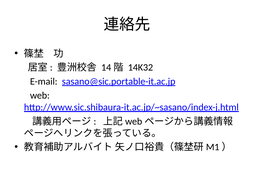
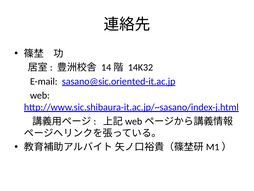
sasano@sic.portable-it.ac.jp: sasano@sic.portable-it.ac.jp -> sasano@sic.oriented-it.ac.jp (119, 81)
